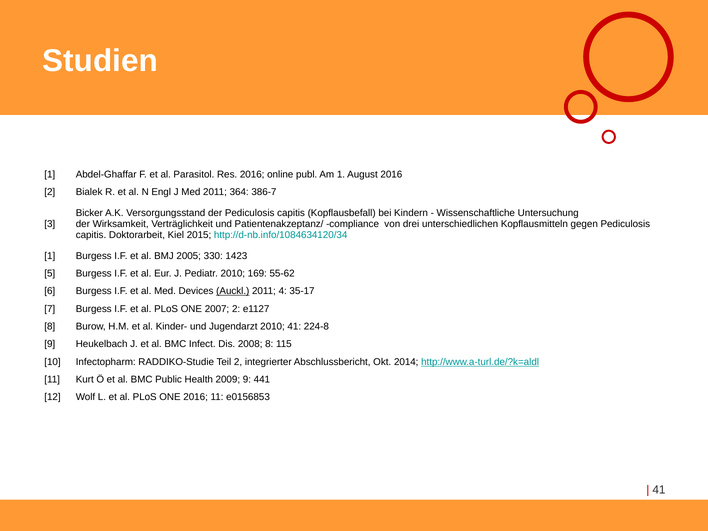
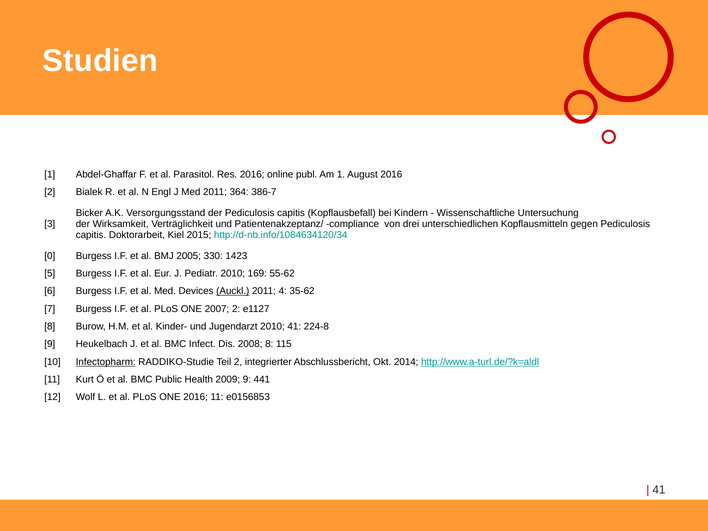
1: 1 -> 0 (50, 256)
35-17: 35-17 -> 35-62 (302, 291)
Infectopharm underline: none -> present (106, 362)
